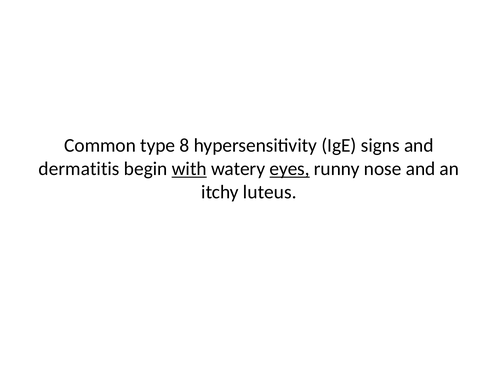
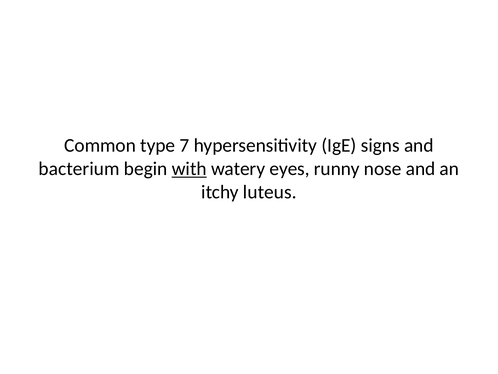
8: 8 -> 7 (185, 145)
dermatitis: dermatitis -> bacterium (79, 169)
eyes underline: present -> none (290, 169)
